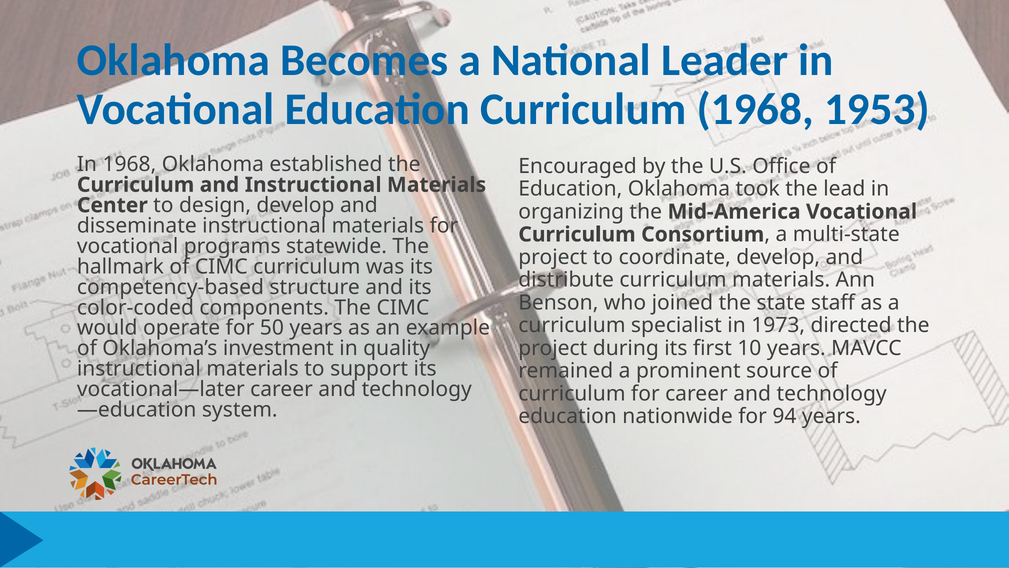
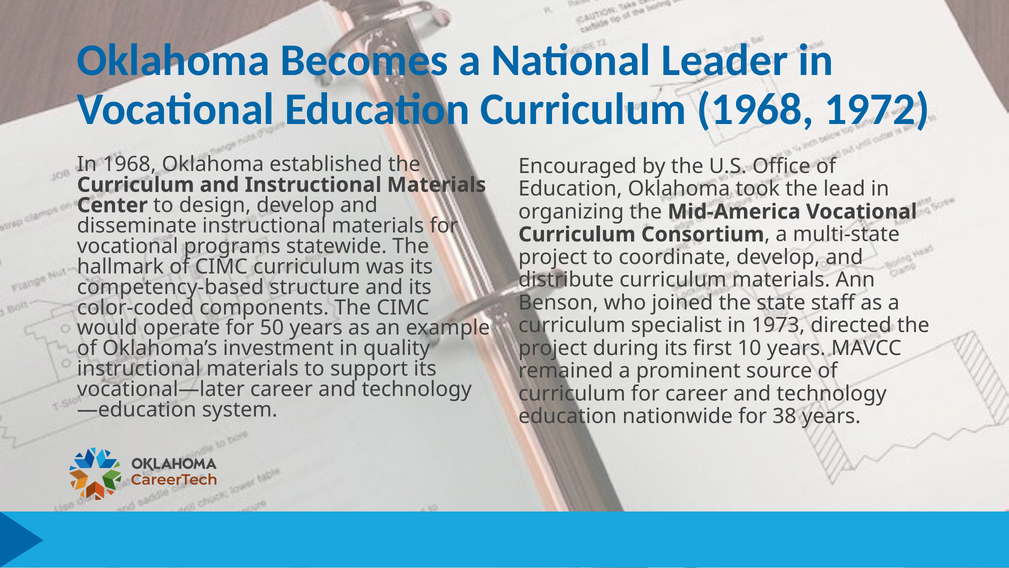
1953: 1953 -> 1972 (877, 109)
94: 94 -> 38 (784, 416)
